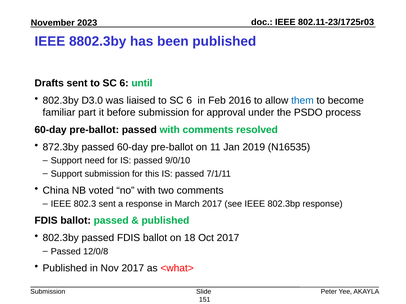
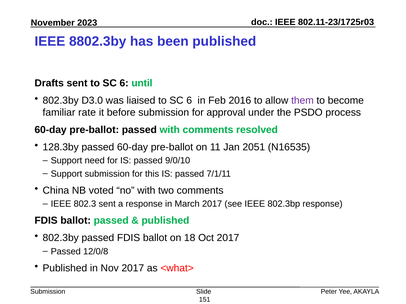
them colour: blue -> purple (302, 101)
part: part -> rate (87, 113)
872.3by: 872.3by -> 128.3by (61, 147)
2019: 2019 -> 2051 (254, 147)
